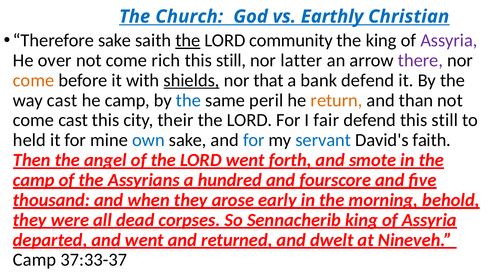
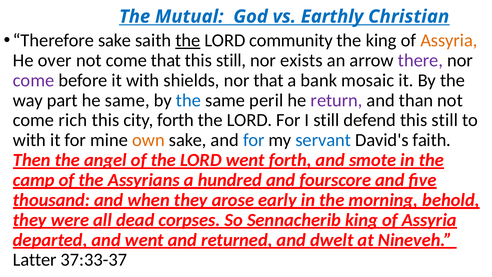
Church: Church -> Mutual (189, 17)
Assyria colour: purple -> orange (449, 40)
come rich: rich -> that (166, 60)
latter: latter -> exists (301, 60)
come colour: orange -> purple (34, 80)
shields underline: present -> none (192, 80)
bank defend: defend -> mosaic (368, 80)
way cast: cast -> part (62, 100)
he camp: camp -> same (127, 100)
return colour: orange -> purple (337, 100)
come cast: cast -> rich (73, 120)
city their: their -> forth (176, 120)
I fair: fair -> still (326, 120)
held: held -> with (29, 140)
own colour: blue -> orange (148, 140)
Camp: Camp -> Latter (35, 260)
